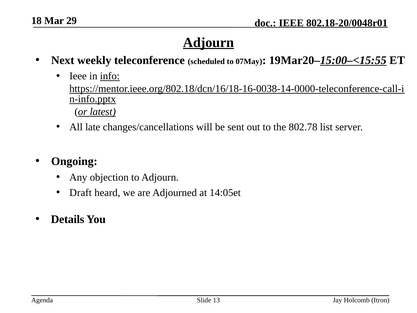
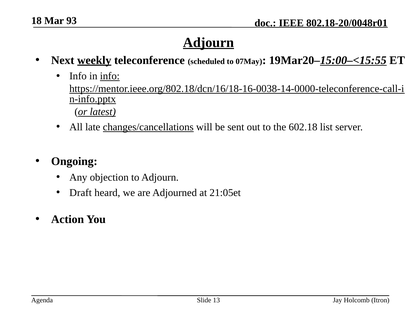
29: 29 -> 93 (72, 21)
weekly underline: none -> present (94, 60)
Ieee: Ieee -> Info (78, 76)
changes/cancellations underline: none -> present (148, 127)
802.78: 802.78 -> 602.18 (303, 127)
14:05et: 14:05et -> 21:05et (225, 193)
Details: Details -> Action (68, 219)
